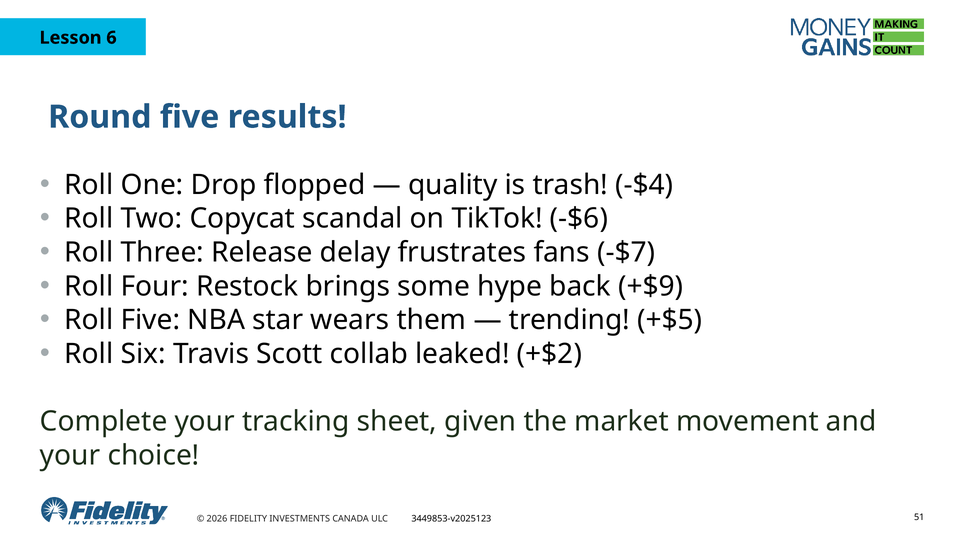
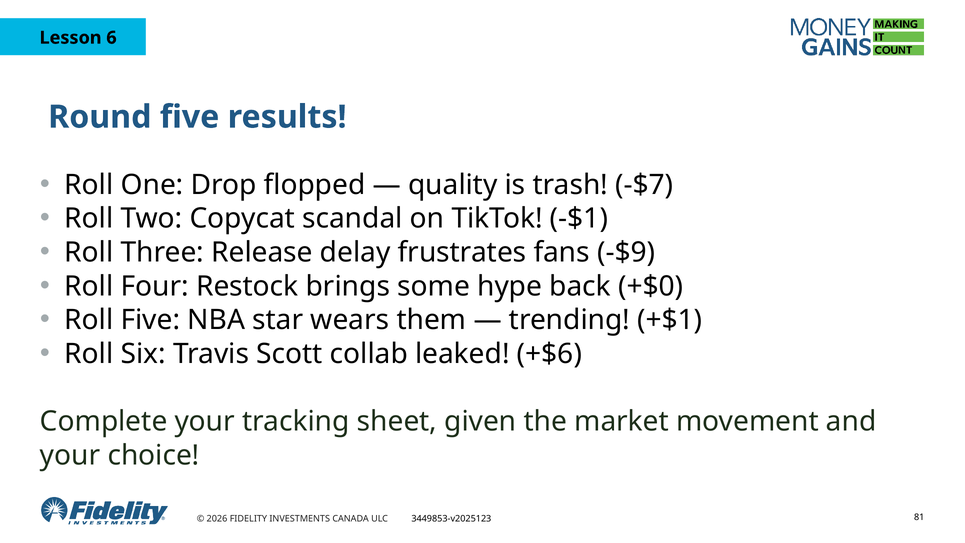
-$4: -$4 -> -$7 (644, 185)
-$6: -$6 -> -$1 (579, 219)
-$7: -$7 -> -$9 (626, 252)
+$9: +$9 -> +$0 (651, 286)
+$5: +$5 -> +$1 (670, 320)
+$2: +$2 -> +$6 (549, 354)
51: 51 -> 81 (919, 517)
